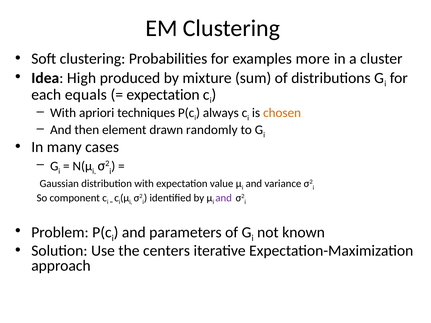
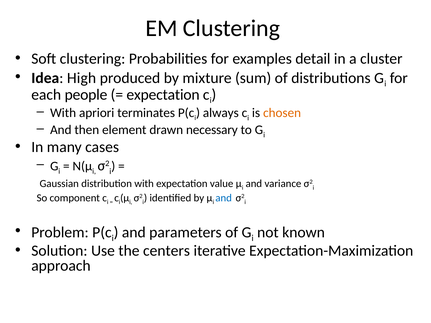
more: more -> detail (313, 59)
equals: equals -> people (86, 95)
techniques: techniques -> terminates (146, 113)
randomly: randomly -> necessary (212, 130)
and colour: purple -> blue (224, 198)
